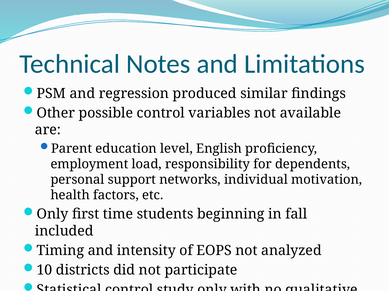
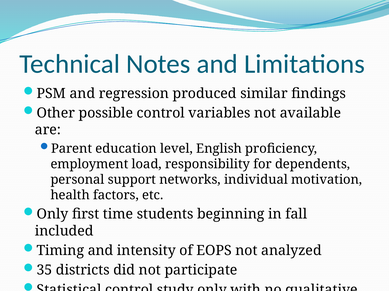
10: 10 -> 35 (44, 271)
